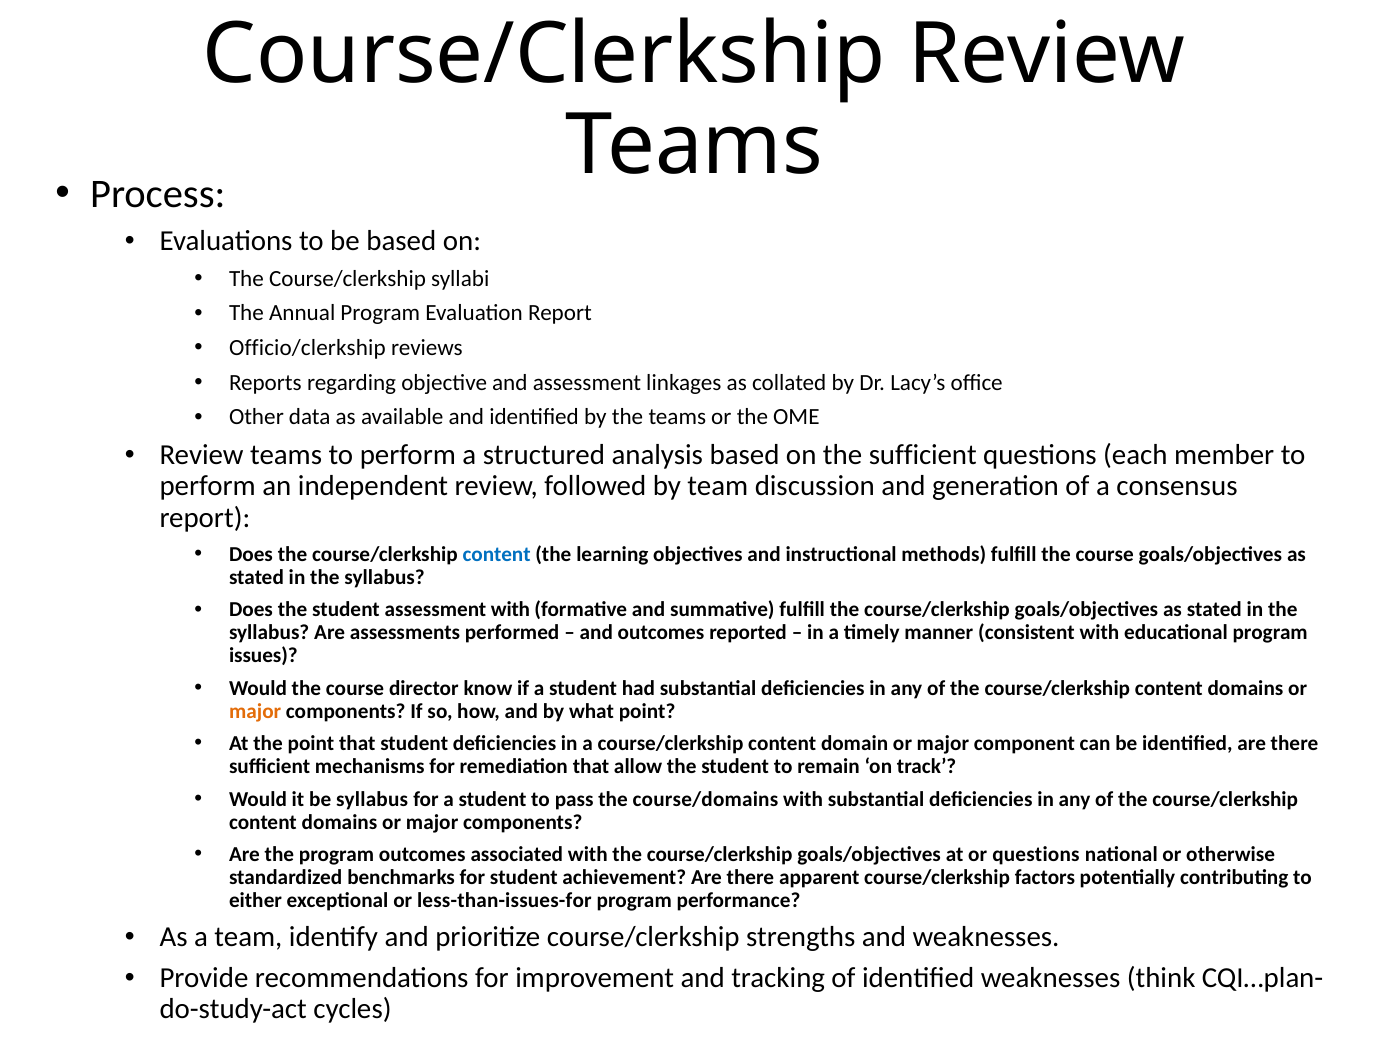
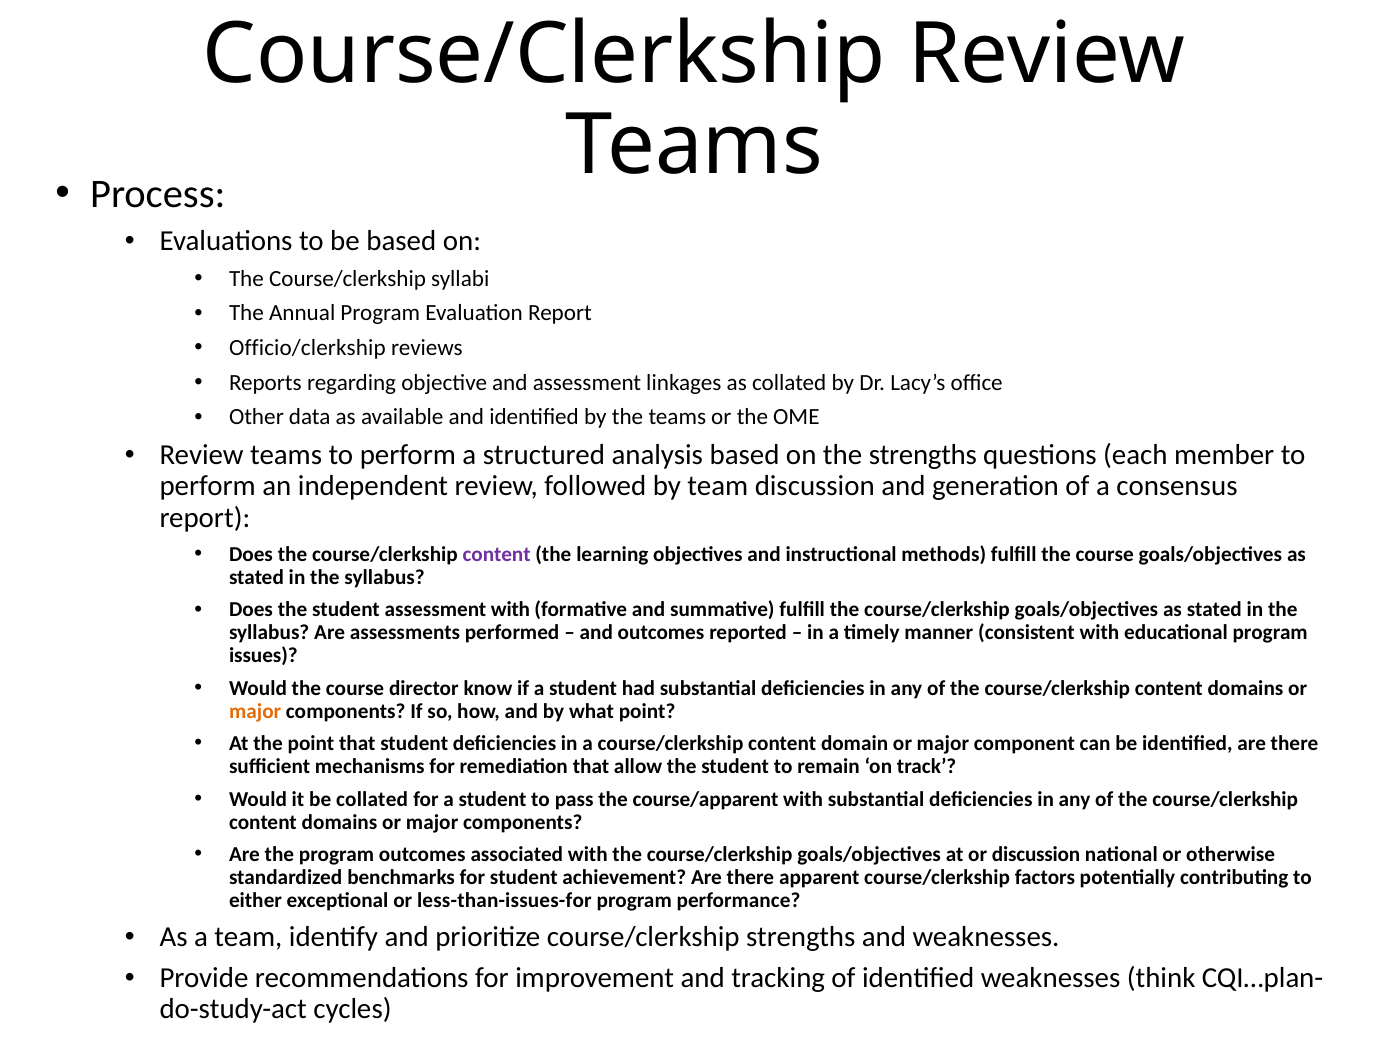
the sufficient: sufficient -> strengths (923, 455)
content colour: blue -> purple (497, 554)
be syllabus: syllabus -> collated (372, 799)
course/domains: course/domains -> course/apparent (706, 799)
or questions: questions -> discussion (1036, 854)
